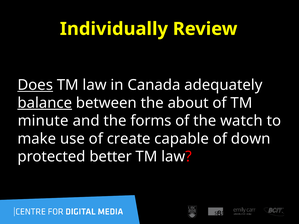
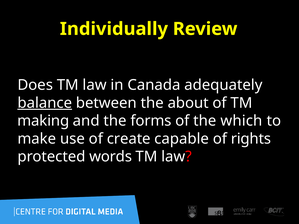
Does underline: present -> none (35, 85)
minute: minute -> making (43, 121)
watch: watch -> which (241, 121)
down: down -> rights (251, 139)
better: better -> words (111, 157)
